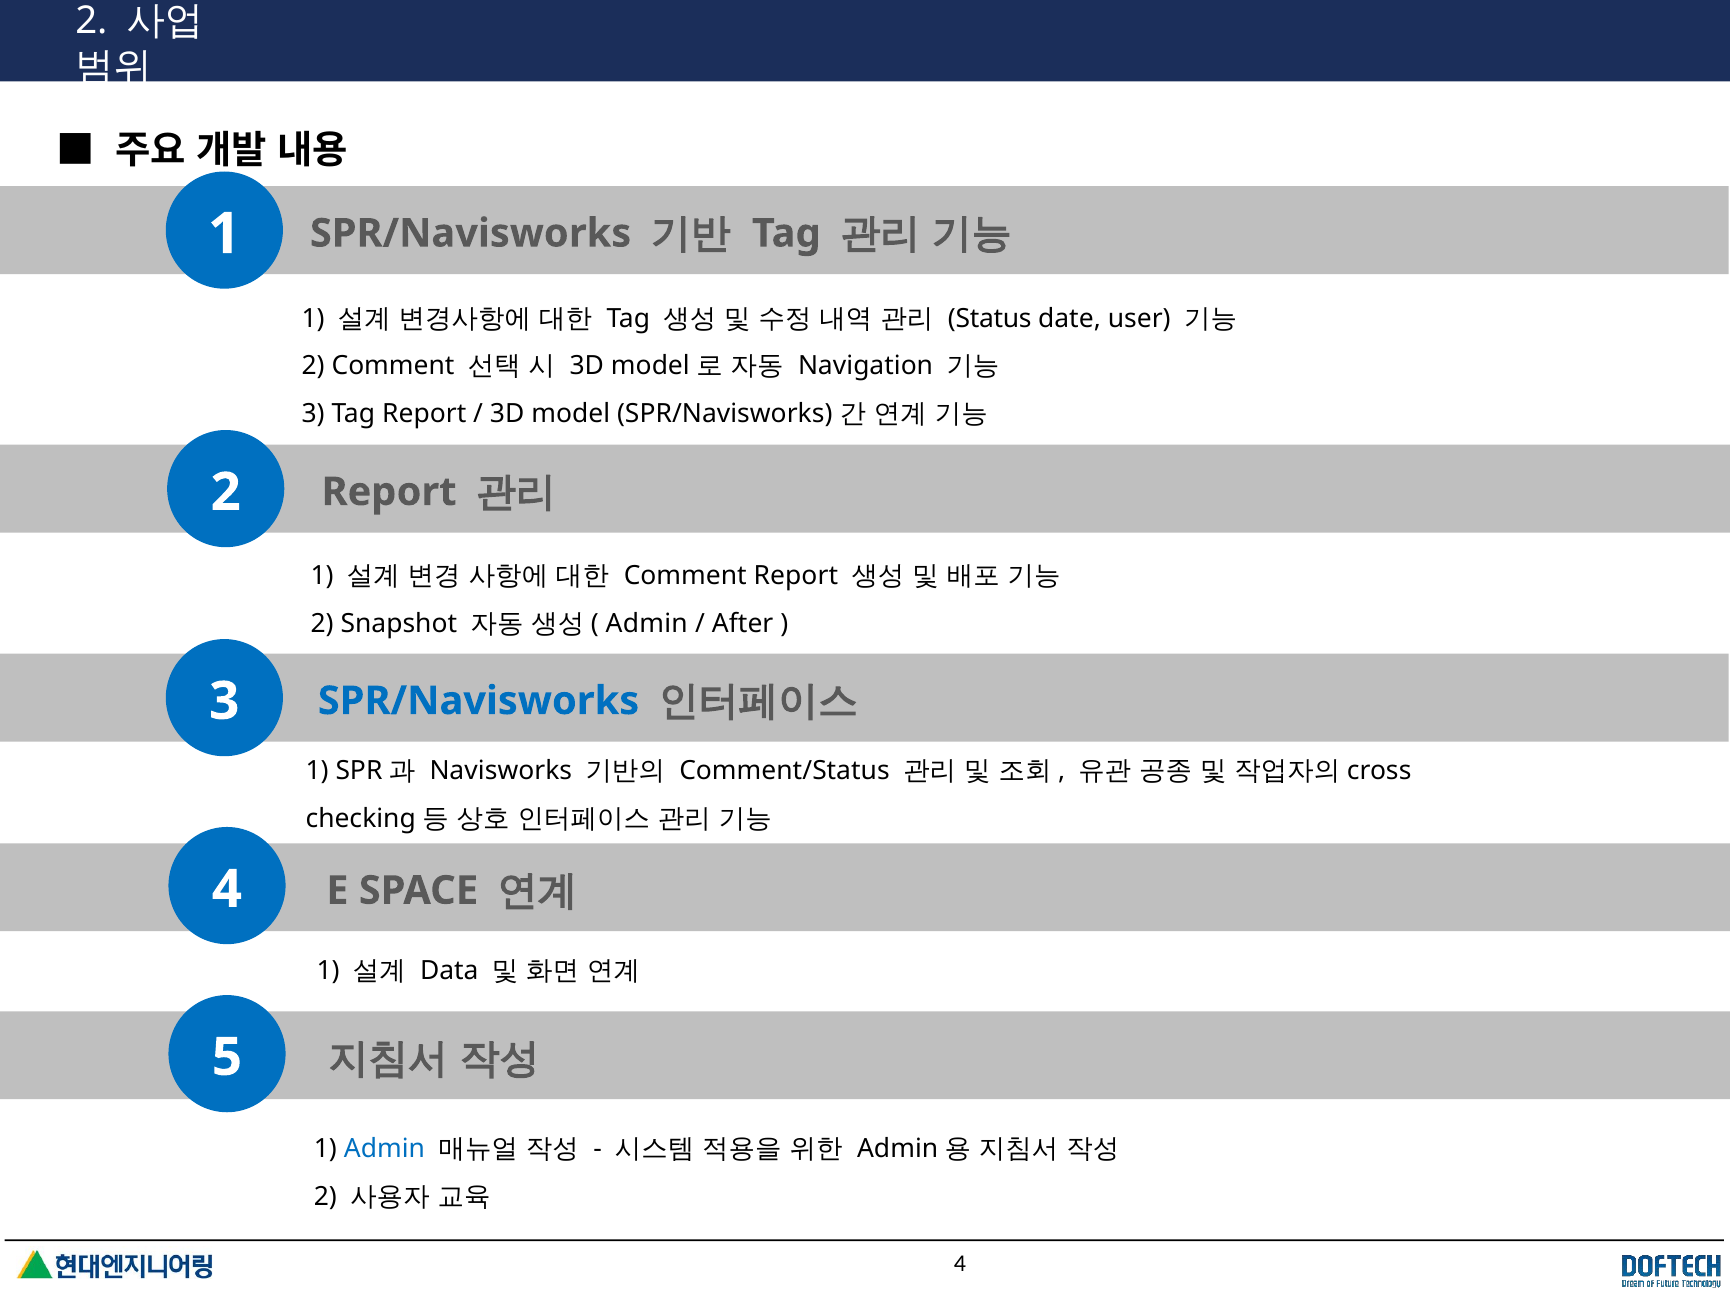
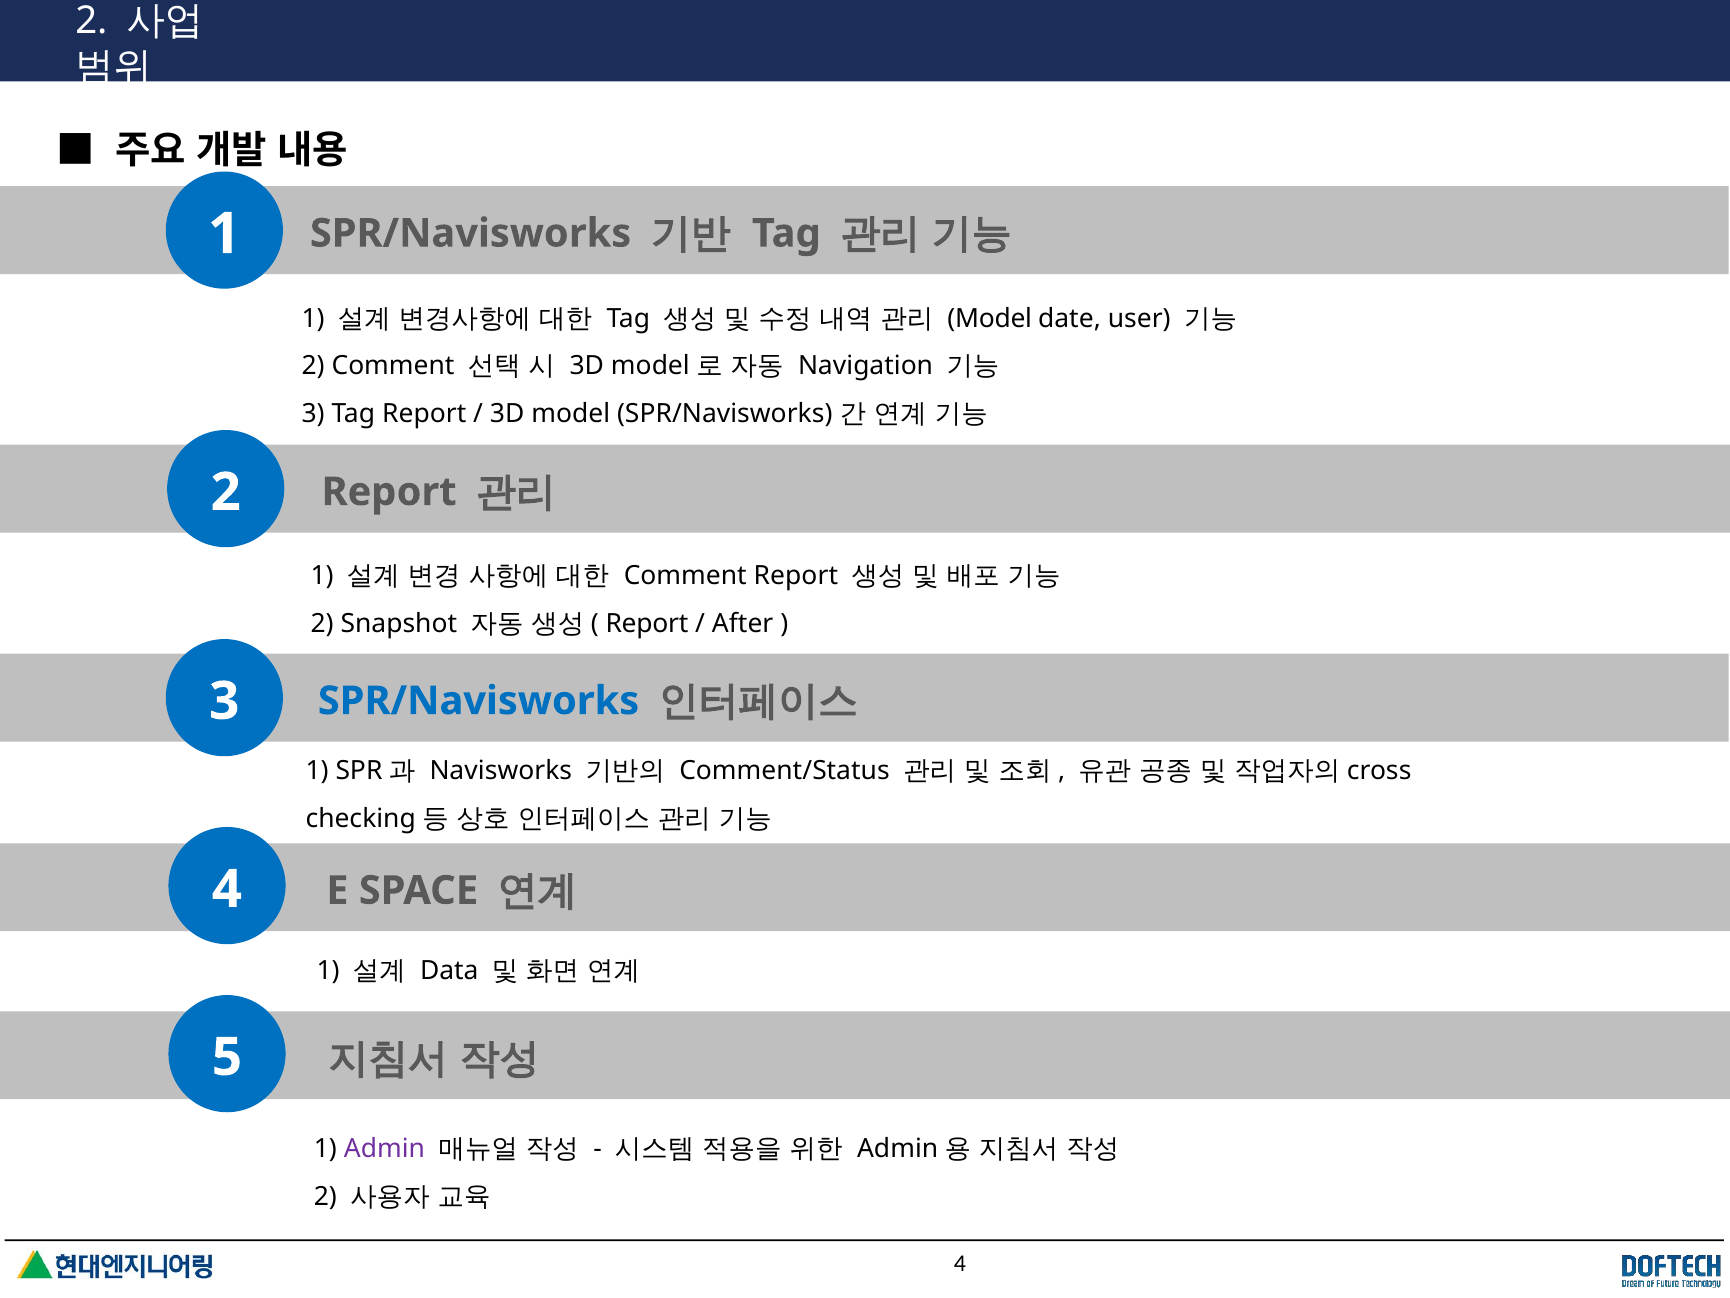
Status: Status -> Model (990, 318)
Admin: Admin -> Report (647, 624)
Admin colour: blue -> purple (384, 1149)
